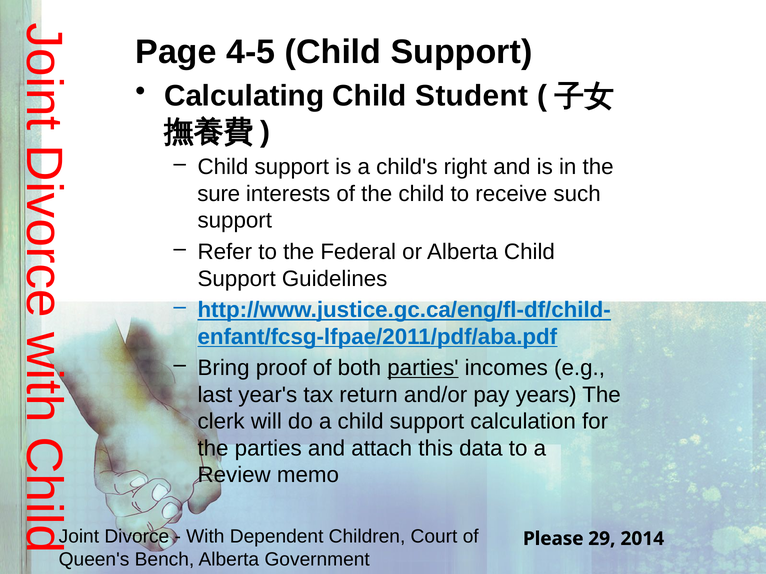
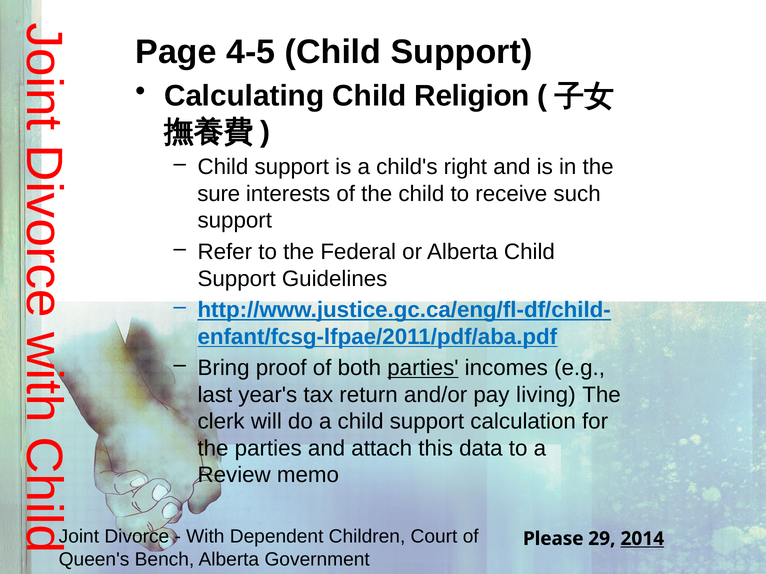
Student: Student -> Religion (472, 96)
years: years -> living (546, 395)
2014 underline: none -> present (642, 539)
